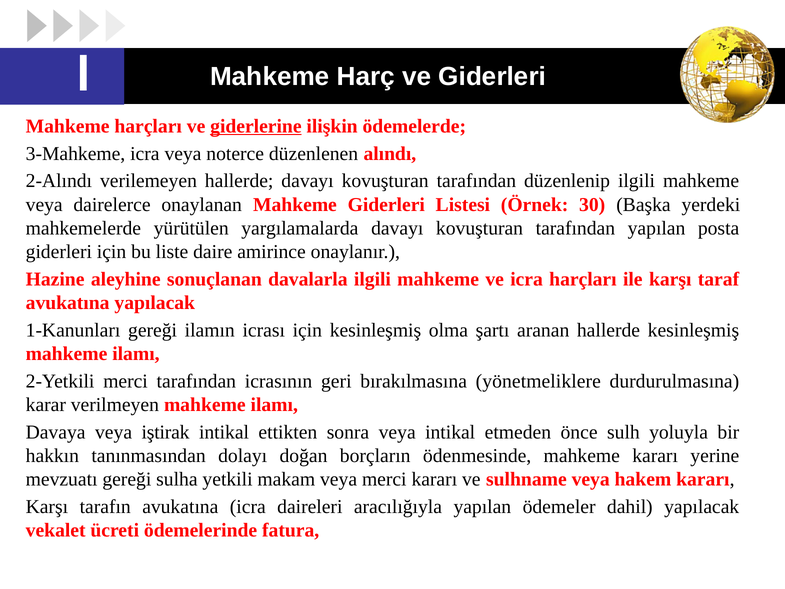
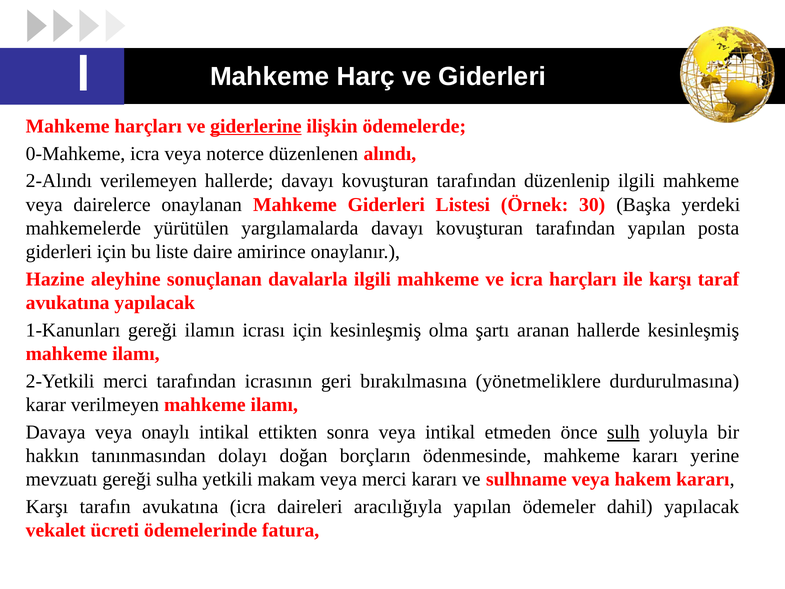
3-Mahkeme: 3-Mahkeme -> 0-Mahkeme (75, 153)
iştirak: iştirak -> onaylı (166, 432)
sulh underline: none -> present (623, 432)
